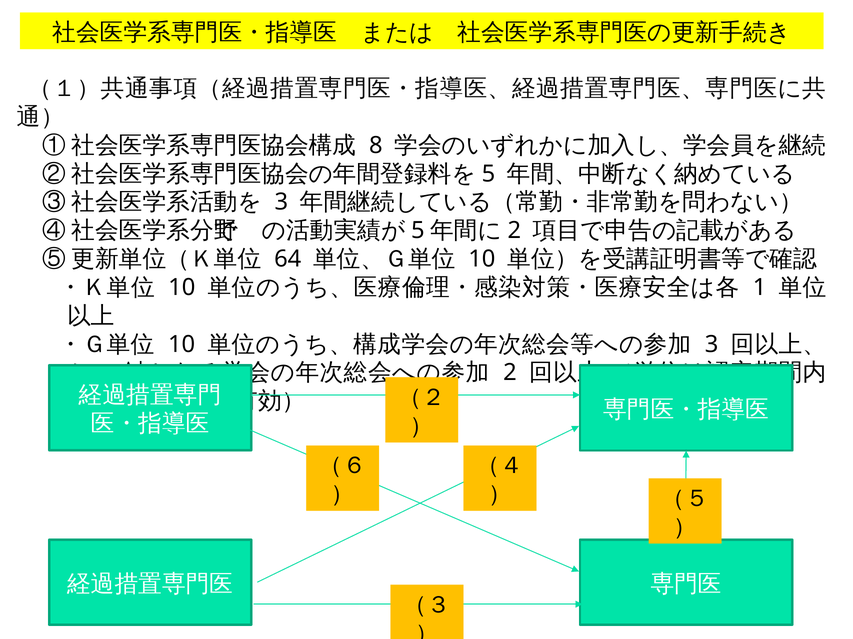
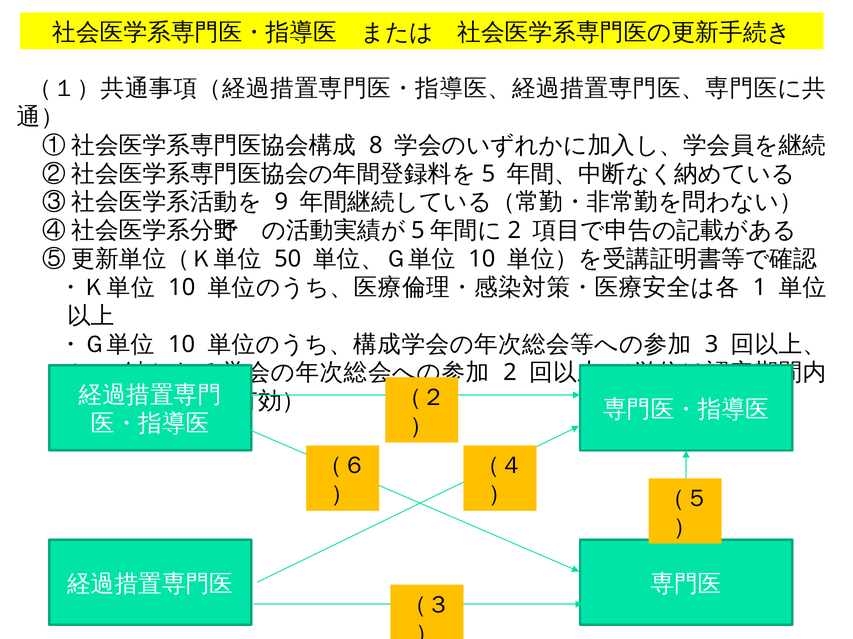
3: 3 -> 9 (281, 202)
64: 64 -> 50 (288, 259)
